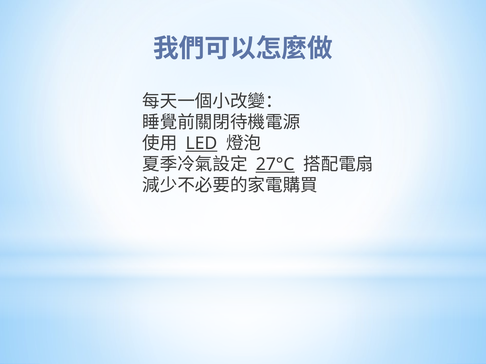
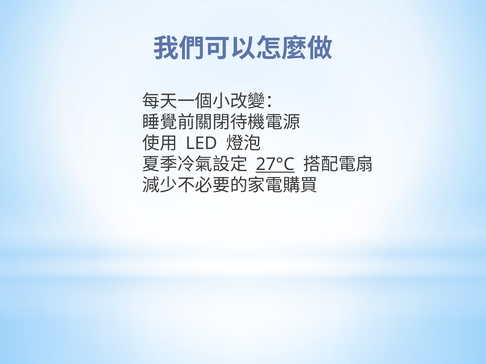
LED underline: present -> none (201, 144)
